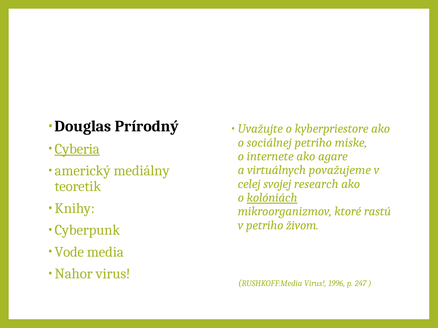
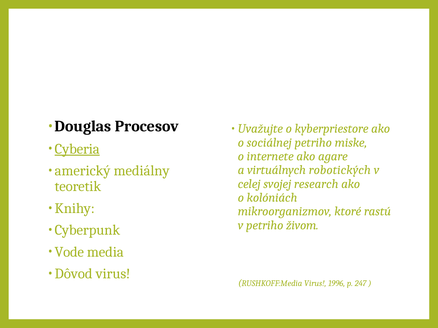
Prírodný: Prírodný -> Procesov (147, 127)
považujeme: považujeme -> robotických (340, 170)
kolóniách underline: present -> none (272, 198)
Nahor: Nahor -> Dôvod (74, 274)
